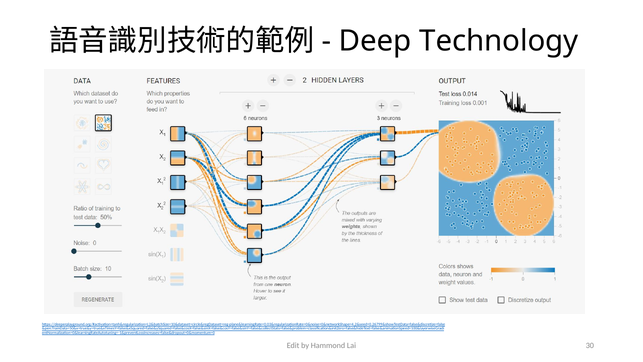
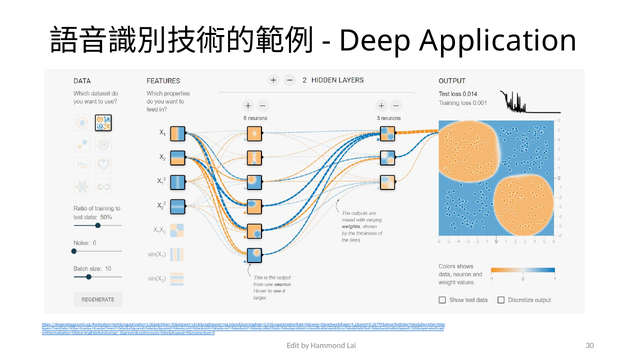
Technology: Technology -> Application (499, 41)
